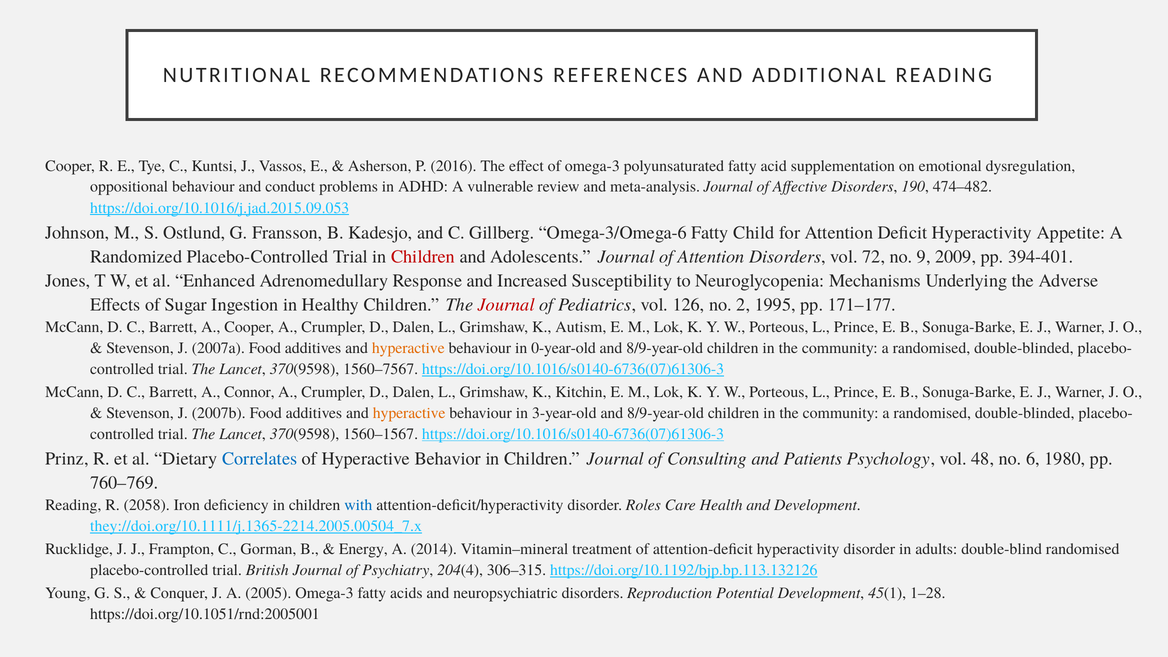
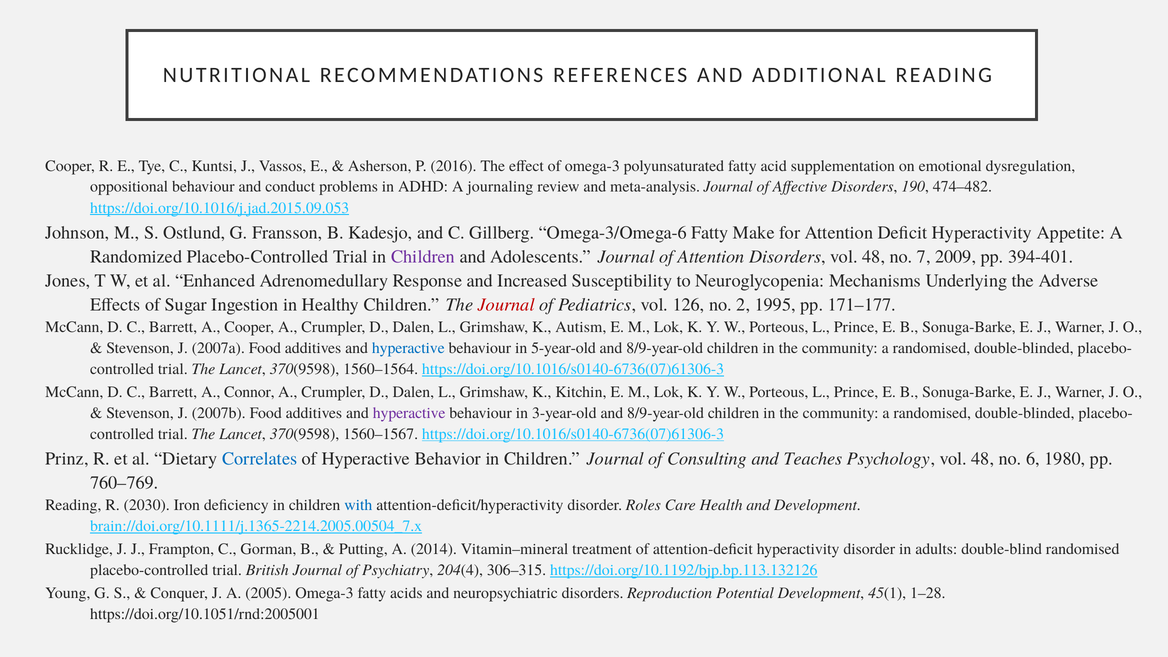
vulnerable: vulnerable -> journaling (500, 187)
Child: Child -> Make (754, 233)
Children colour: red -> purple (423, 257)
Disorders vol 72: 72 -> 48 (874, 257)
9: 9 -> 7 (924, 257)
hyperactive colour: orange -> blue (408, 348)
0-year-old: 0-year-old -> 5-year-old (564, 348)
1560–7567: 1560–7567 -> 1560–1564 (381, 369)
hyperactive colour: orange -> purple (409, 413)
Patients: Patients -> Teaches (813, 459)
2058: 2058 -> 2030 (147, 505)
they://doi.org/10.1111/j.1365-2214.2005.00504_7.x: they://doi.org/10.1111/j.1365-2214.2005.00504_7.x -> brain://doi.org/10.1111/j.1365-2214.2005.00504_7.x (256, 526)
Energy: Energy -> Putting (363, 549)
